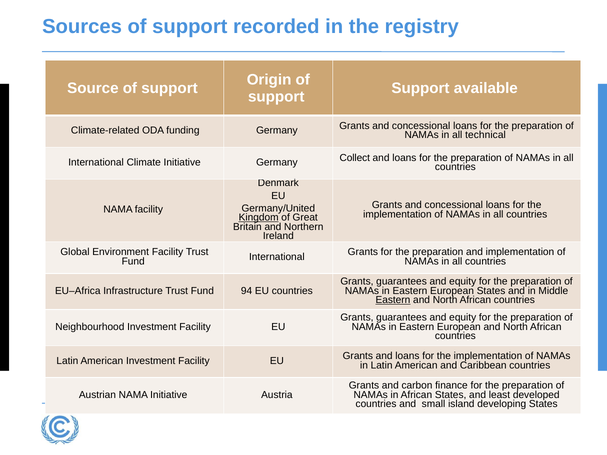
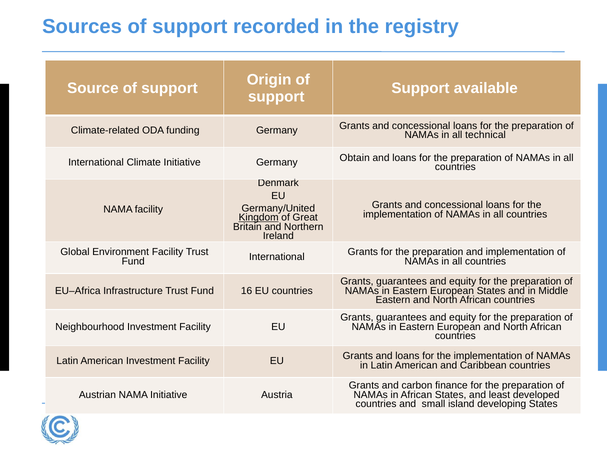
Collect: Collect -> Obtain (355, 158)
94: 94 -> 16 (247, 291)
Eastern underline: present -> none (393, 300)
